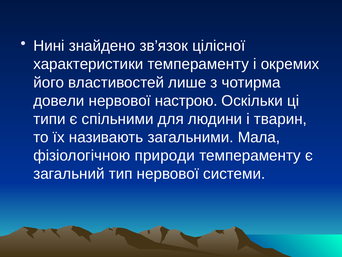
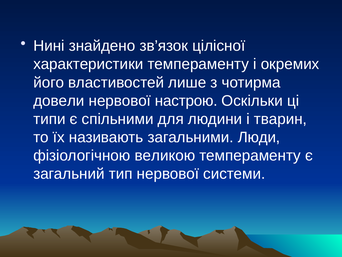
Мала: Мала -> Люди (259, 137)
природи: природи -> великою (165, 155)
